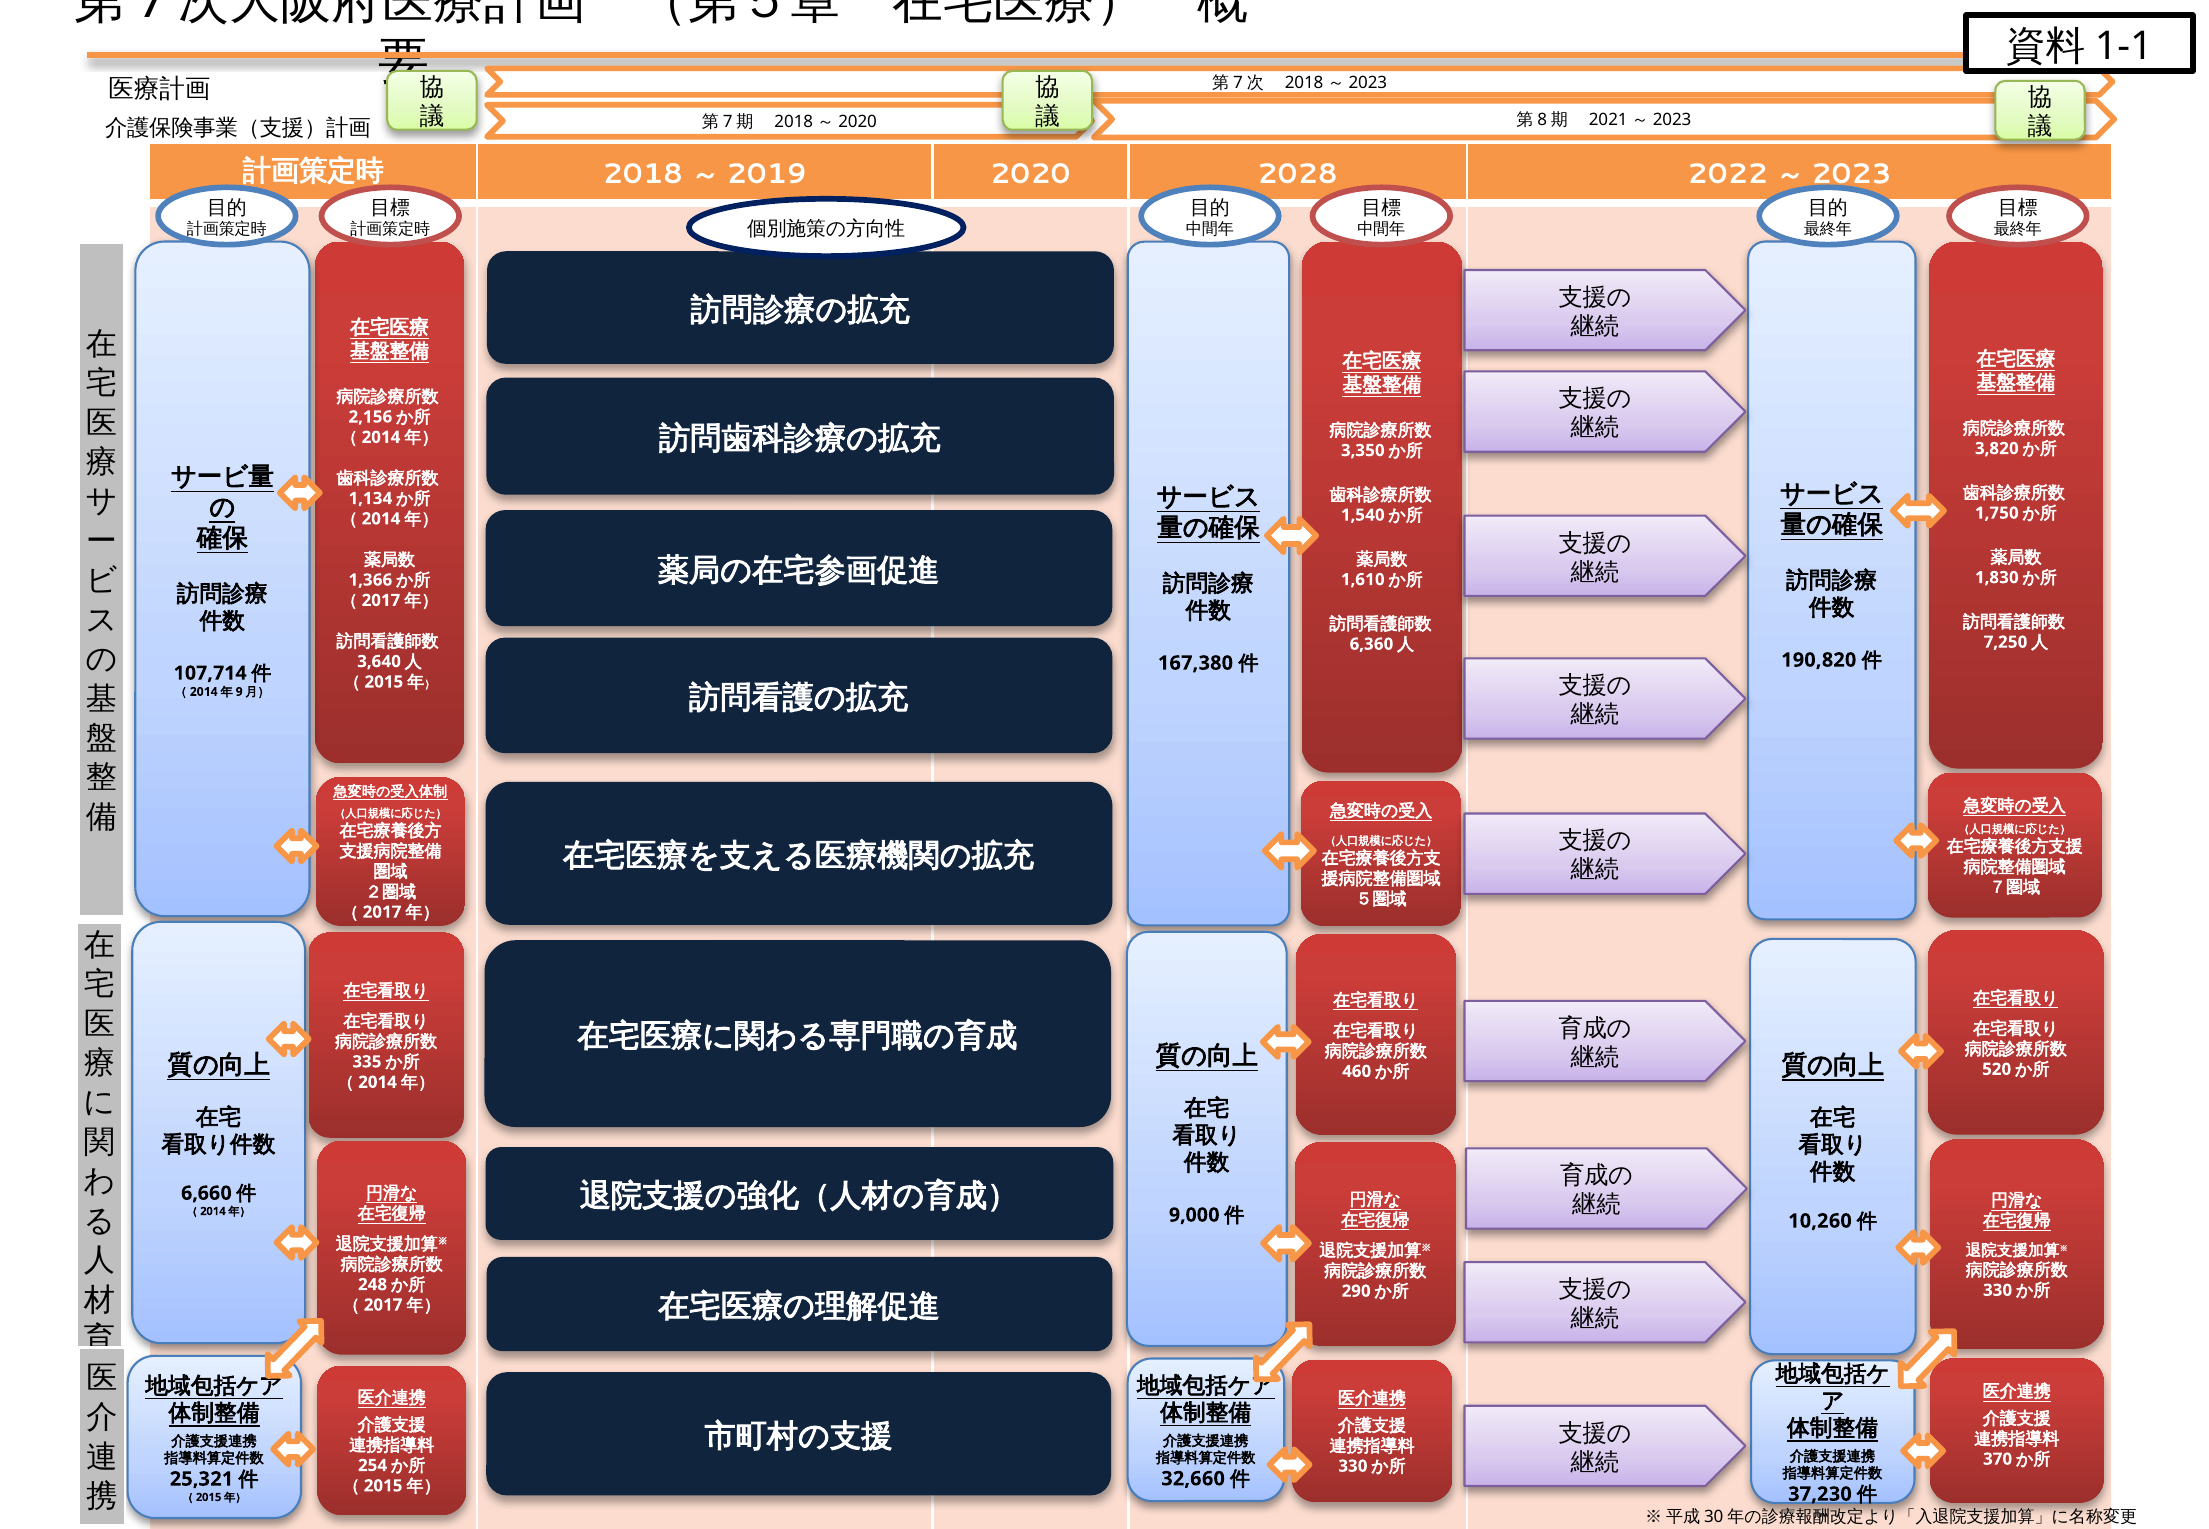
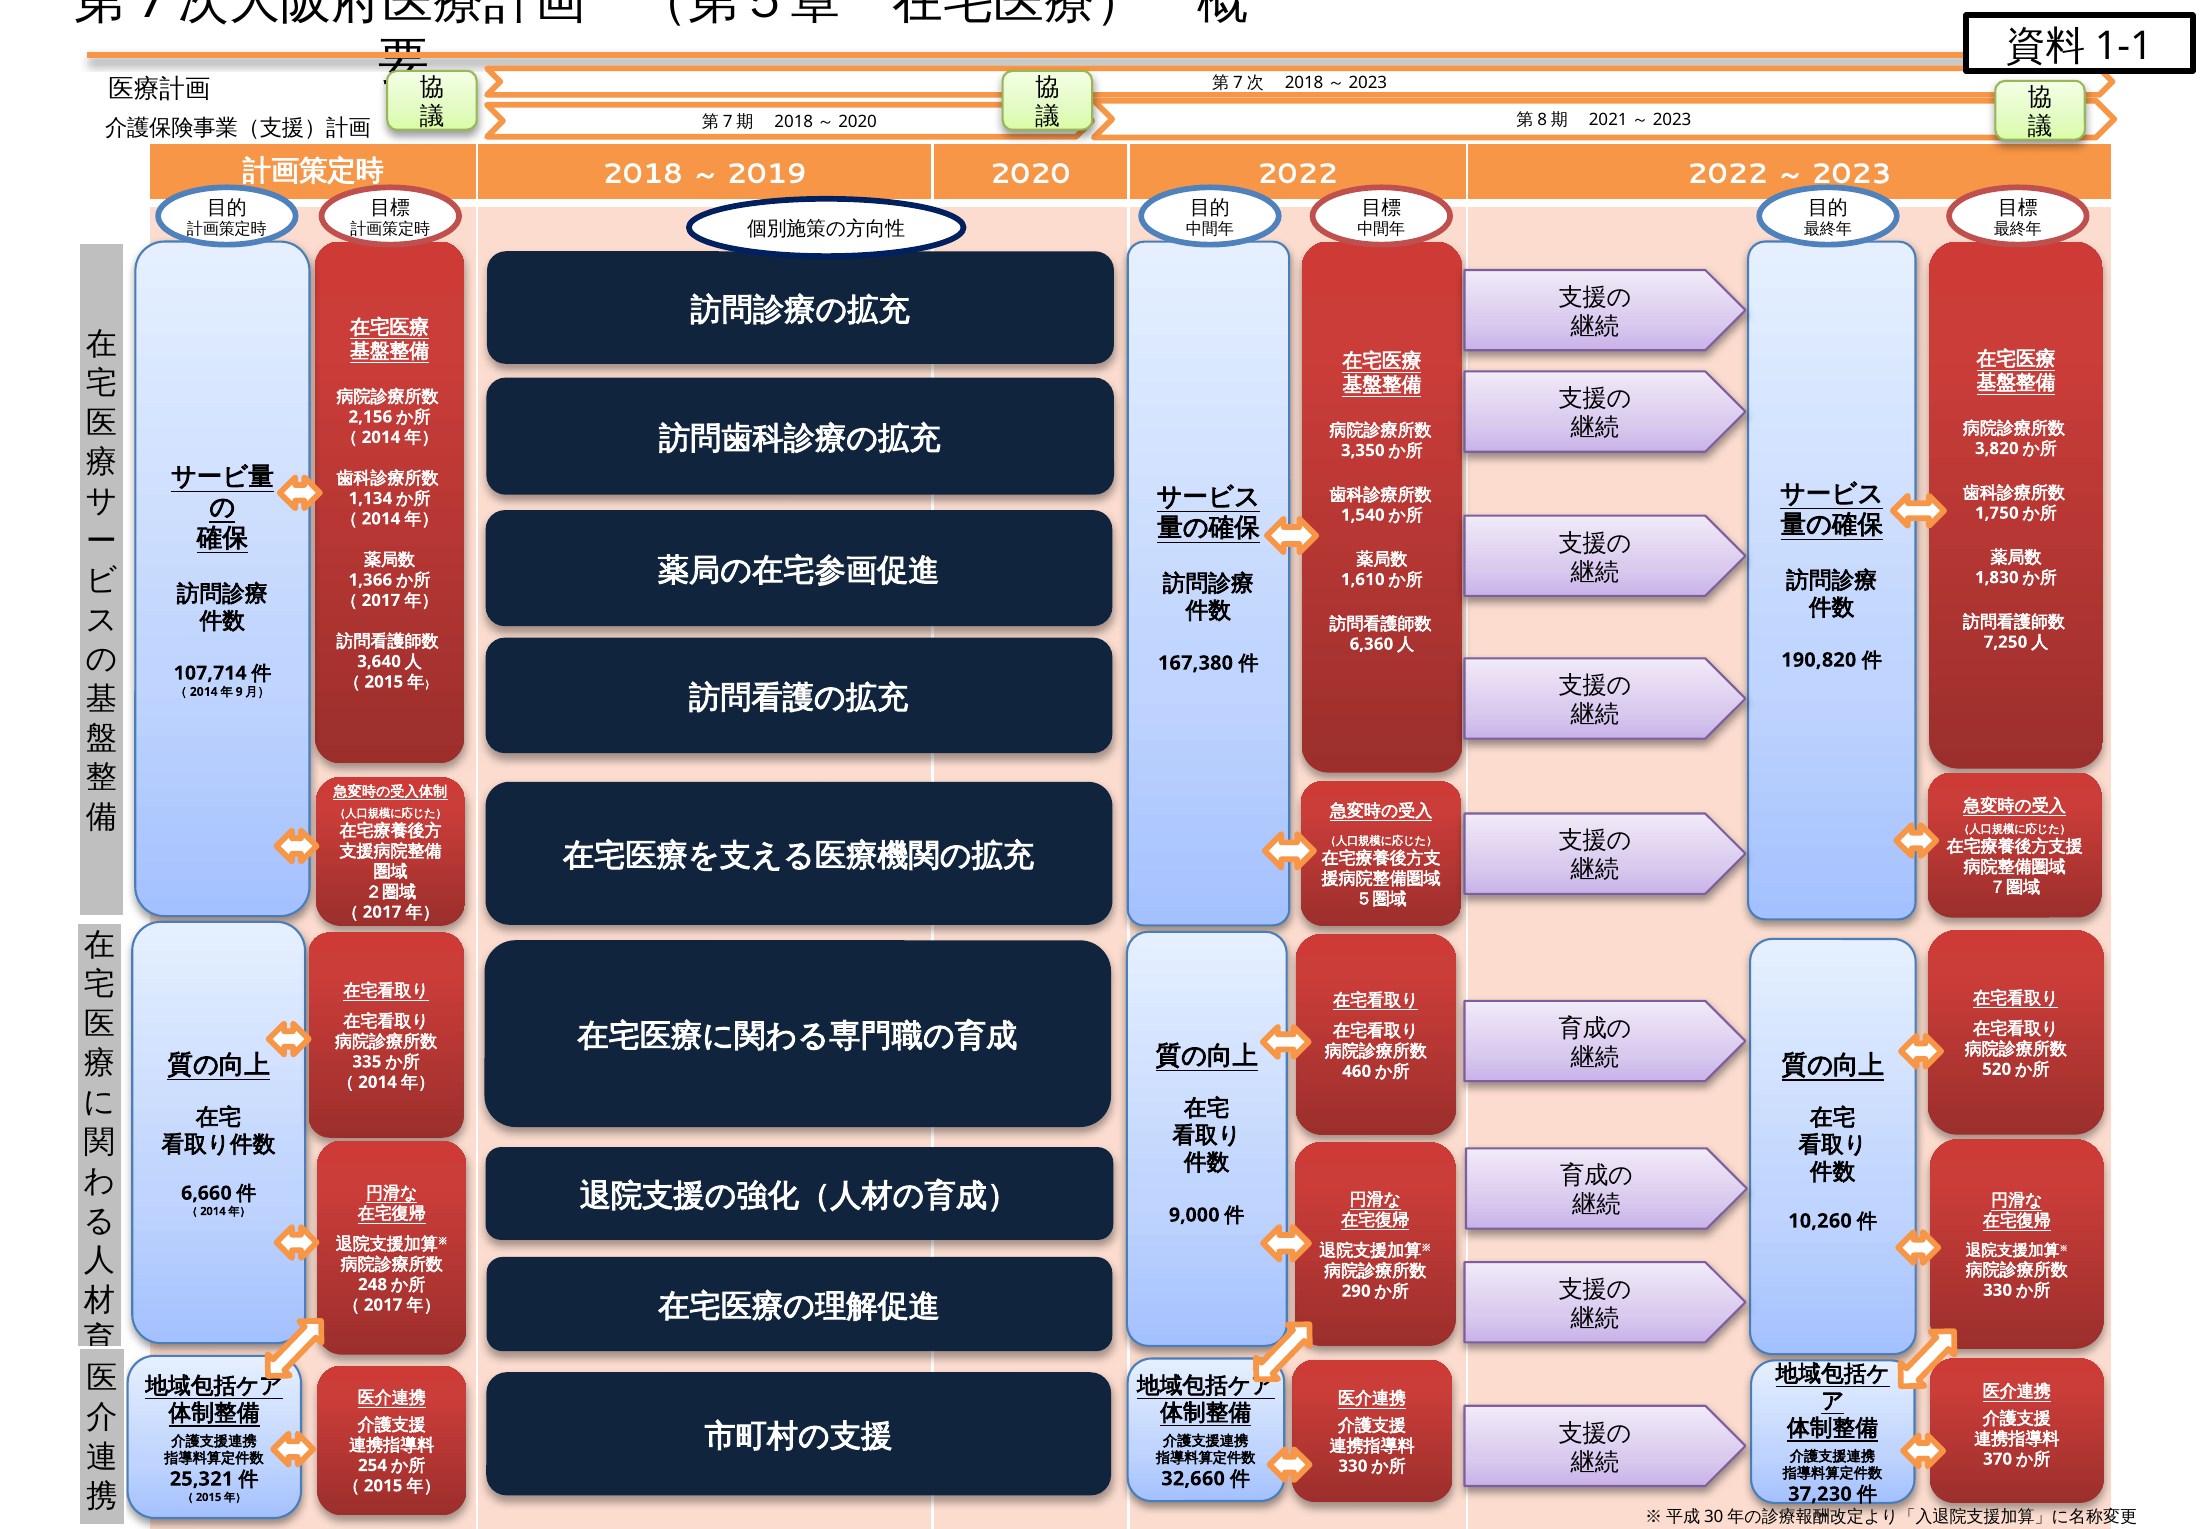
2020 2028: 2028 -> 2022 (1298, 174)
